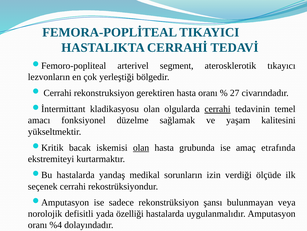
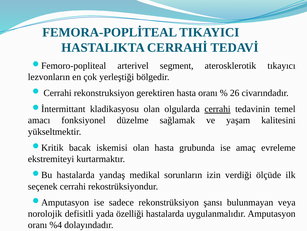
27: 27 -> 26 (235, 93)
olan underline: present -> none (141, 147)
etrafında: etrafında -> evreleme (278, 147)
